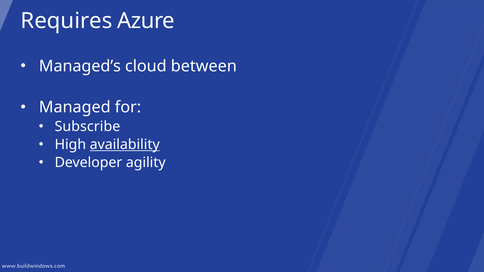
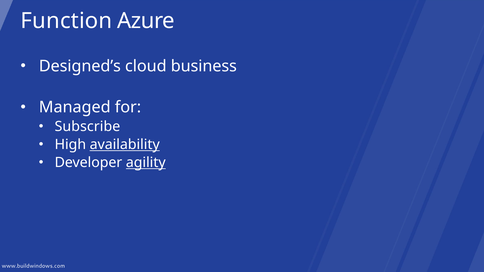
Requires: Requires -> Function (66, 21)
Managed’s: Managed’s -> Designed’s (80, 66)
between: between -> business (204, 66)
agility underline: none -> present (146, 163)
